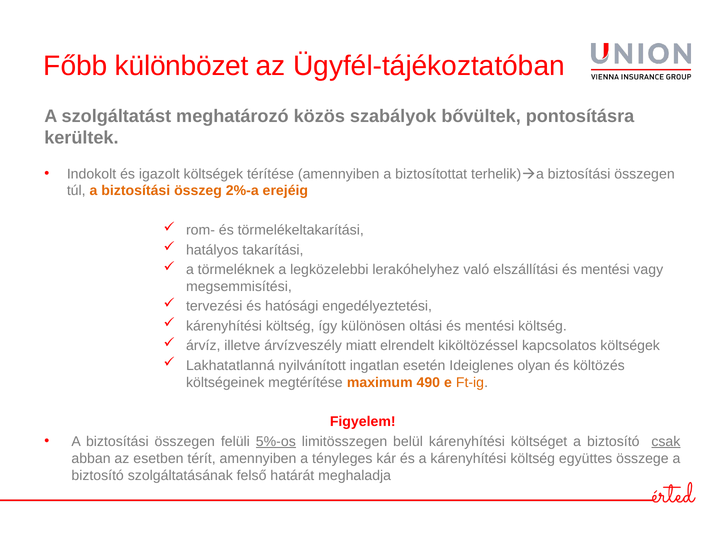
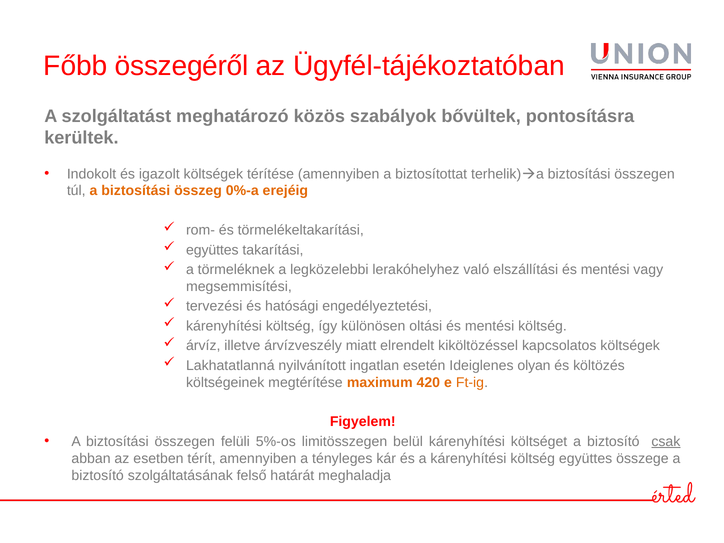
különbözet: különbözet -> összegéről (182, 66)
2%-a: 2%-a -> 0%-a (242, 191)
hatályos: hatályos -> együttes (212, 250)
490: 490 -> 420 (428, 382)
5%-os underline: present -> none (276, 442)
